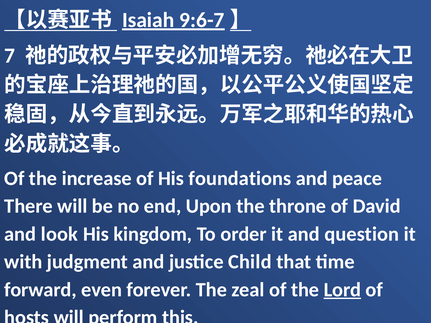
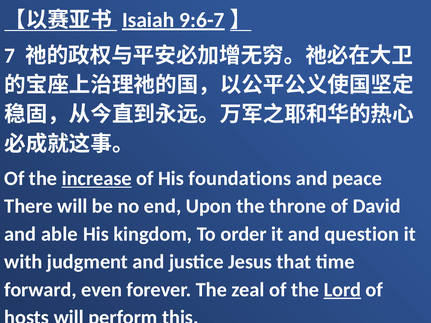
increase underline: none -> present (97, 179)
look: look -> able (59, 234)
Child: Child -> Jesus (250, 262)
